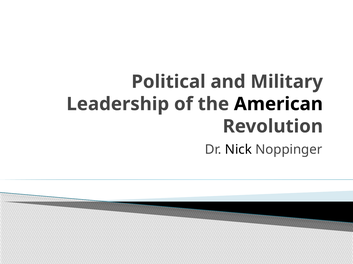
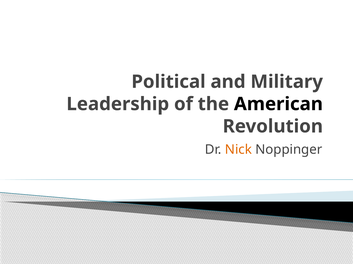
Nick colour: black -> orange (238, 150)
